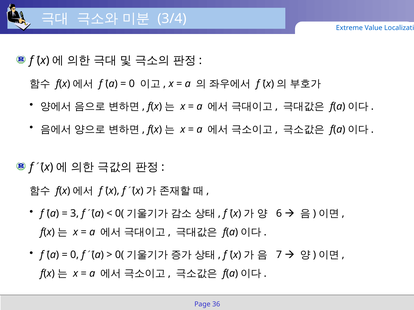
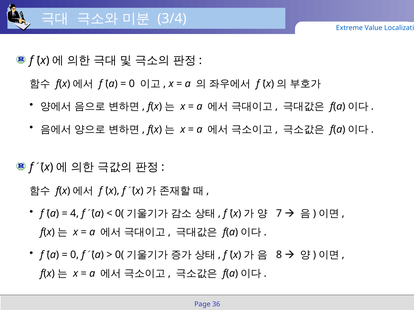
3: 3 -> 4 (75, 214)
6: 6 -> 7 (279, 214)
7: 7 -> 8 (279, 255)
